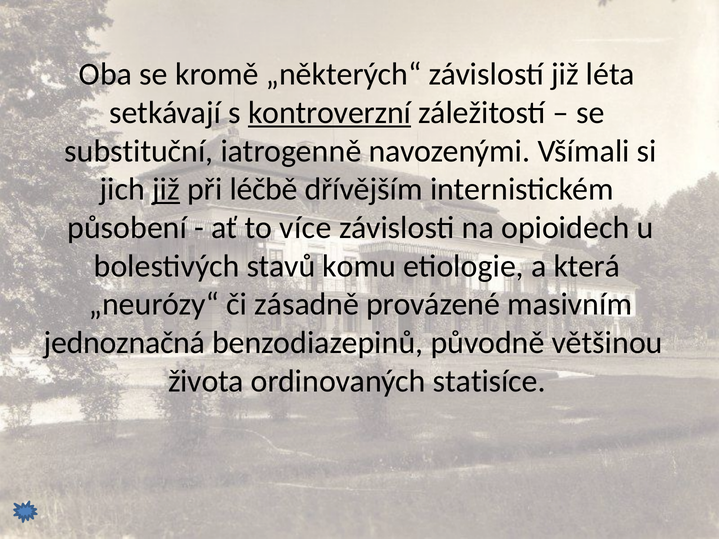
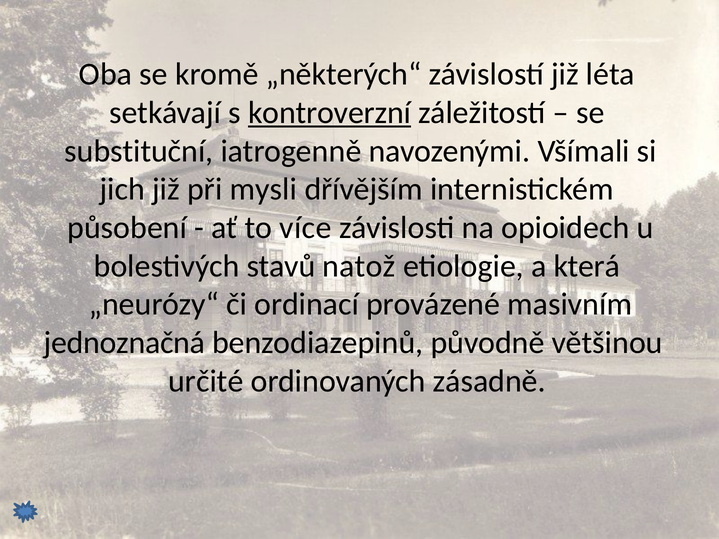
již underline: present -> none (166, 189)
léčbě: léčbě -> mysli (263, 189)
komu: komu -> natož (359, 266)
zásadně: zásadně -> ordinací (307, 304)
života: života -> určité (206, 381)
statisíce: statisíce -> zásadně (489, 381)
